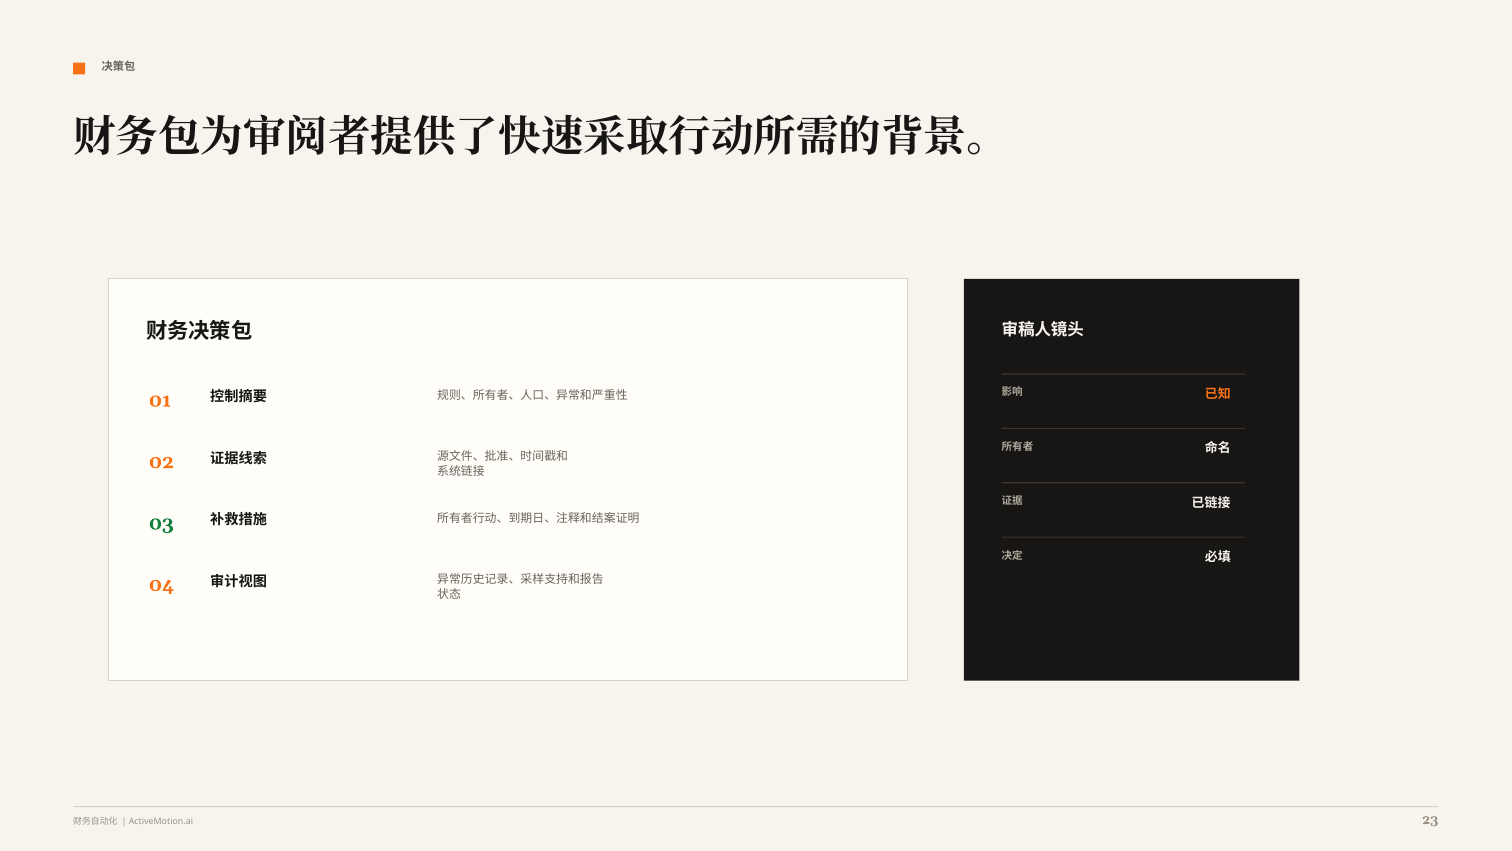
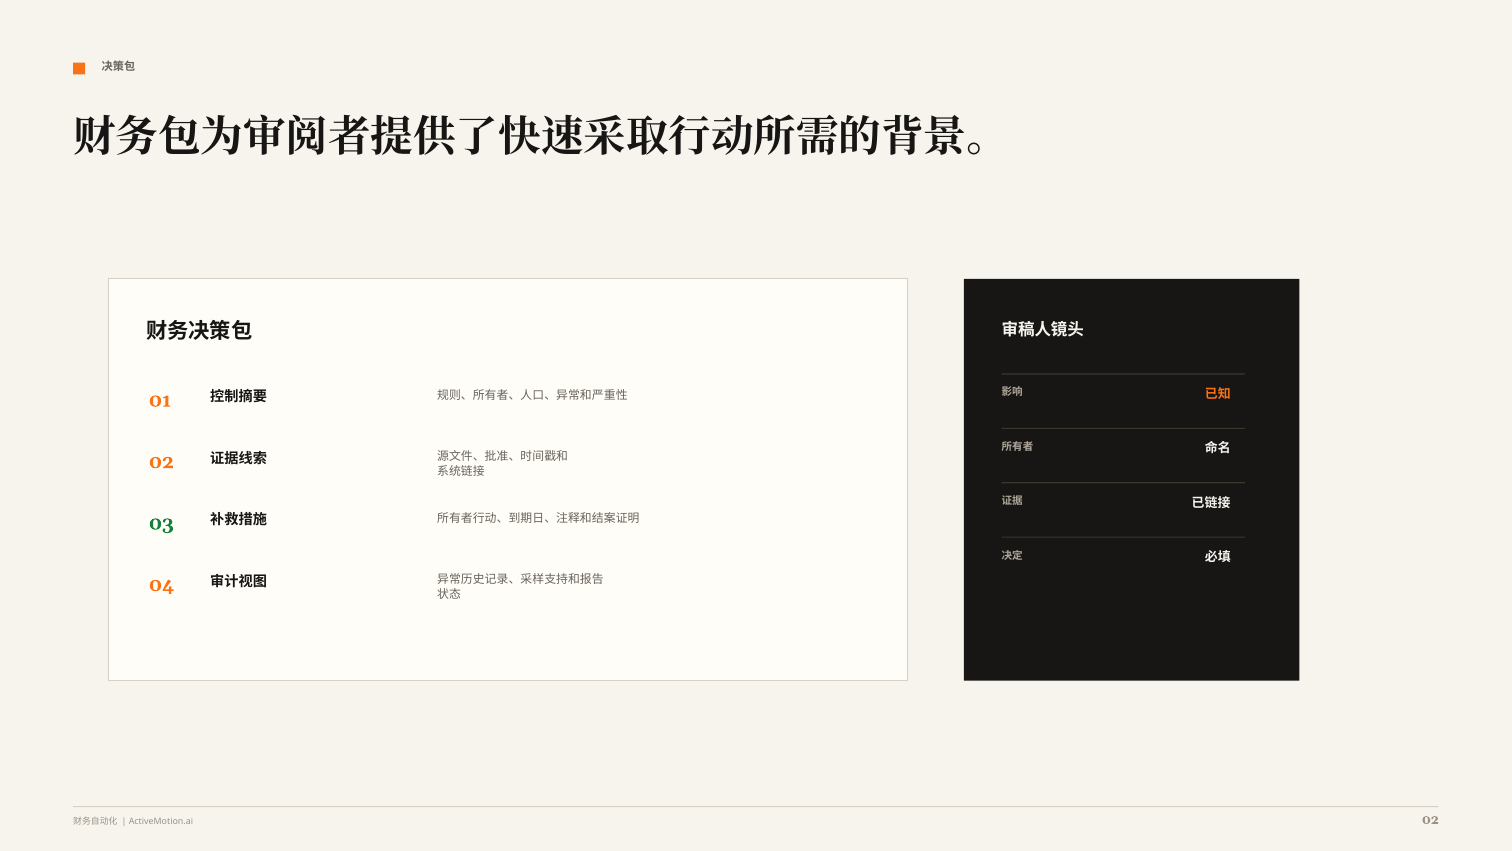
ActiveMotion.ai 23: 23 -> 02 (1430, 819)
